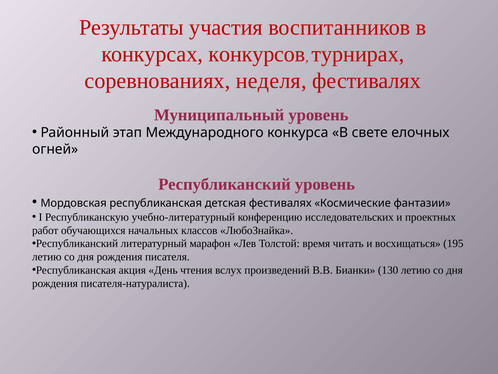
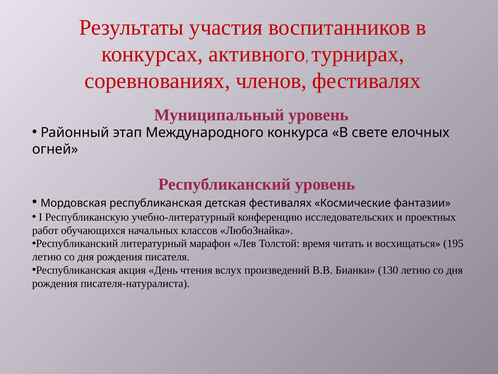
конкурсов: конкурсов -> активного (257, 54)
неделя: неделя -> членов (271, 81)
